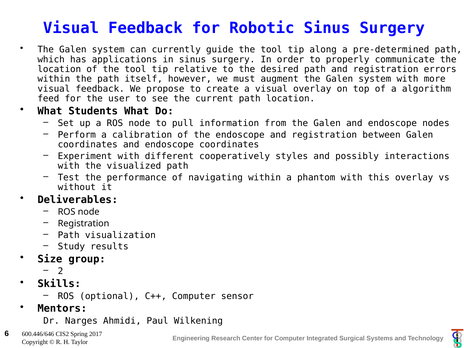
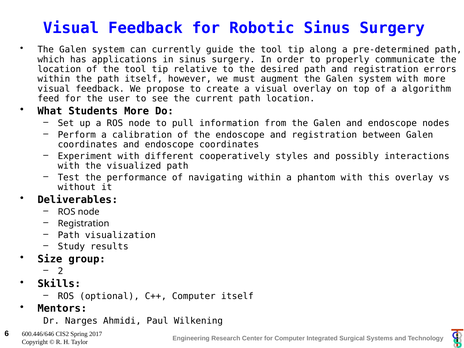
Students What: What -> More (137, 111)
Computer sensor: sensor -> itself (237, 296)
